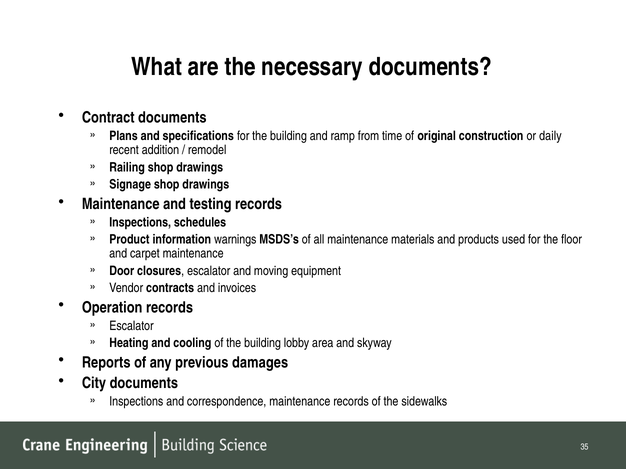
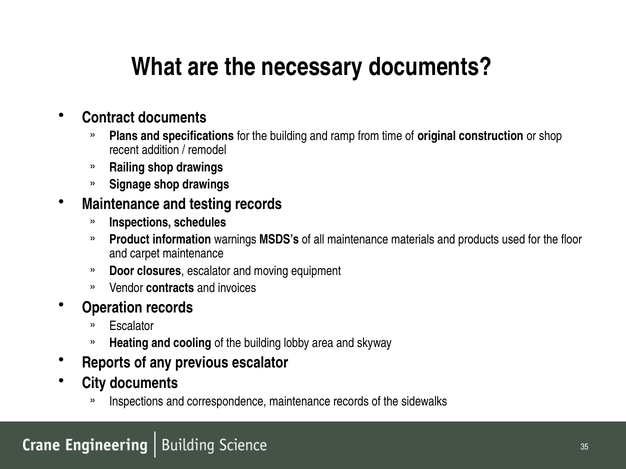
or daily: daily -> shop (550, 136)
previous damages: damages -> escalator (260, 363)
